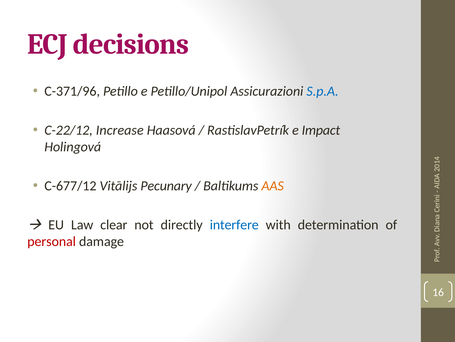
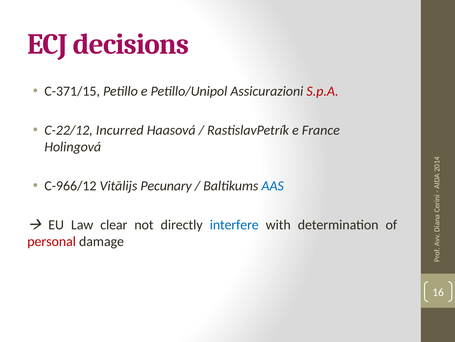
C-371/96: C-371/96 -> C-371/15 (72, 91)
S.p.A colour: blue -> red (323, 91)
Increase: Increase -> Incurred (120, 130)
Impact: Impact -> France (321, 130)
C-677/12: C-677/12 -> C-966/12 (70, 186)
AAS colour: orange -> blue (273, 186)
